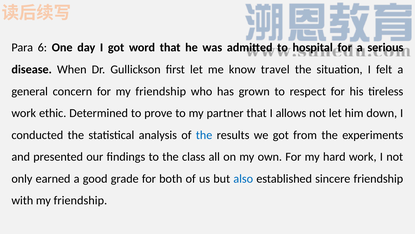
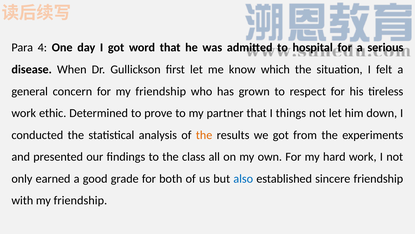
6: 6 -> 4 (42, 48)
travel: travel -> which (275, 69)
allows: allows -> things (291, 113)
the colour: blue -> orange (204, 135)
